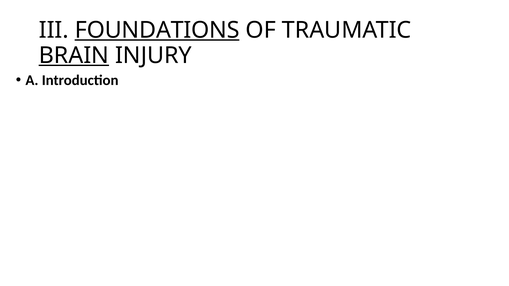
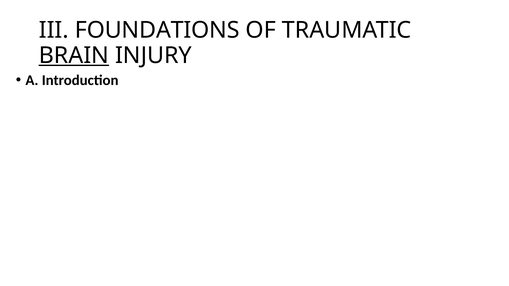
FOUNDATIONS underline: present -> none (157, 30)
